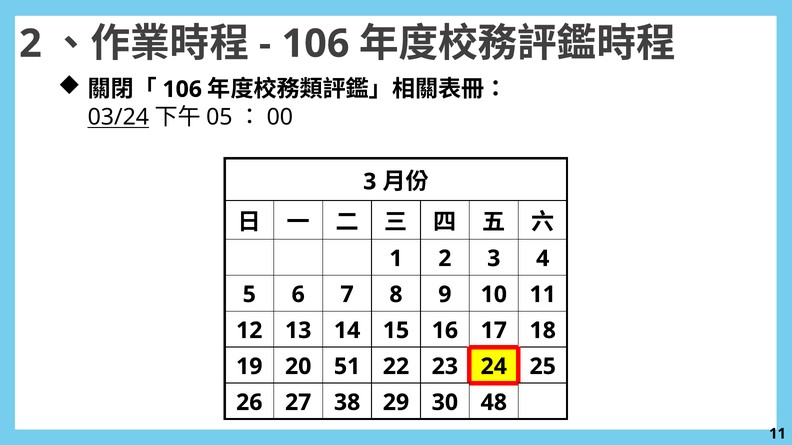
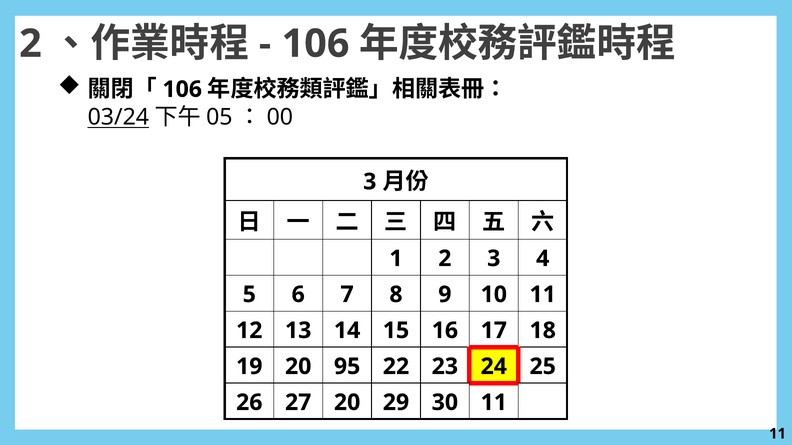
51: 51 -> 95 (347, 367)
27 38: 38 -> 20 (347, 403)
30 48: 48 -> 11 (494, 403)
